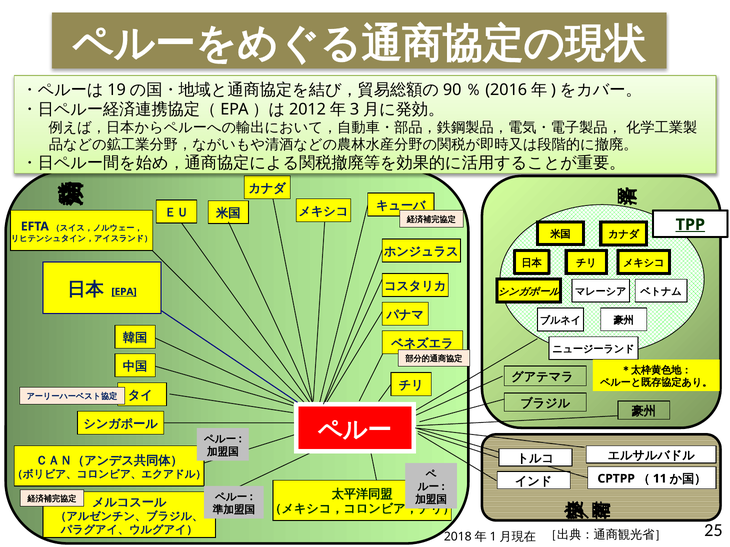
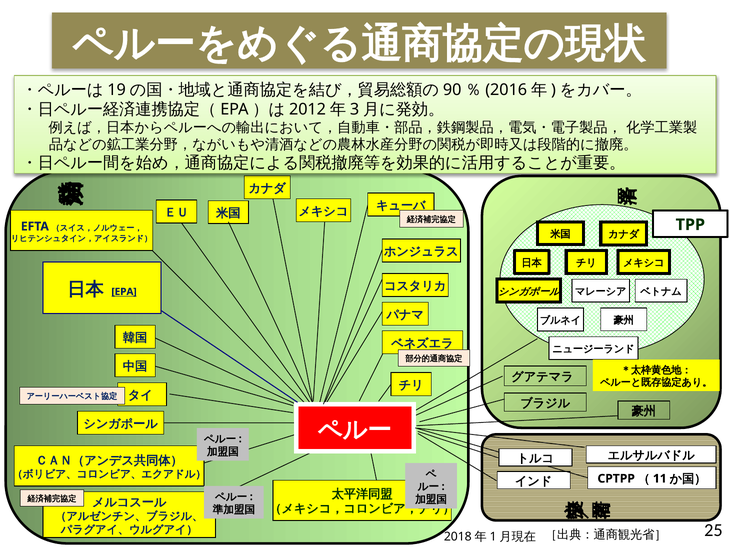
TPP underline: present -> none (690, 225)
